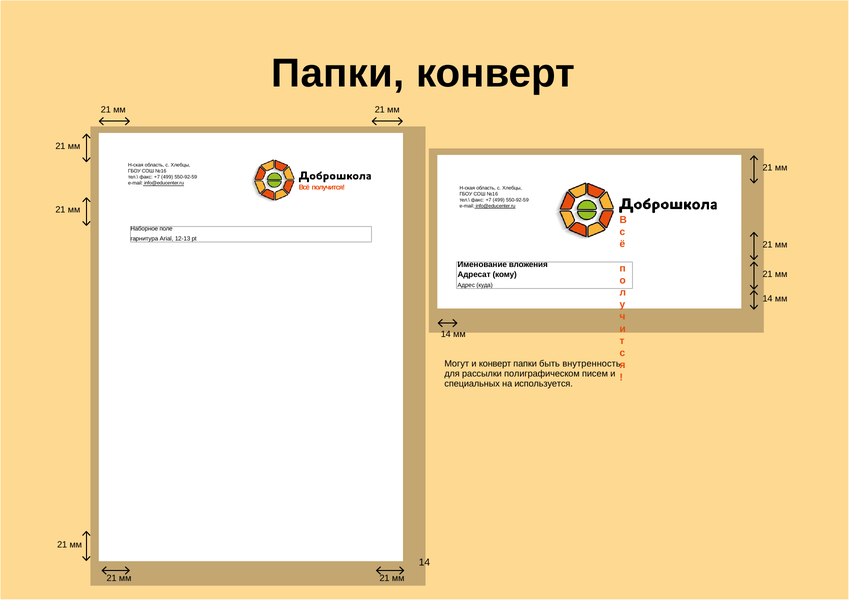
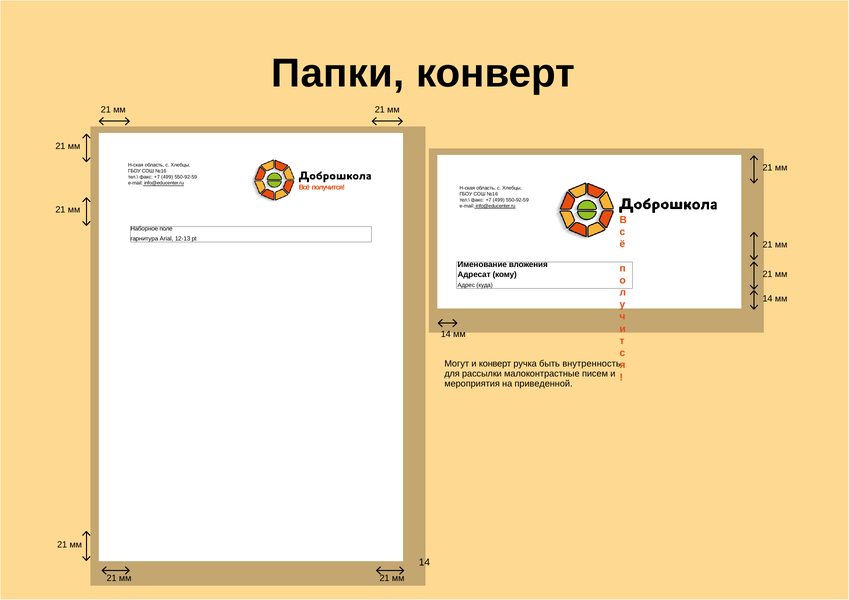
конверт папки: папки -> ручка (525, 364)
полиграфическом: полиграфическом -> малоконтрастные (542, 374)
специальных: специальных -> мероприятия (472, 384)
используется: используется -> приведенной (544, 384)
